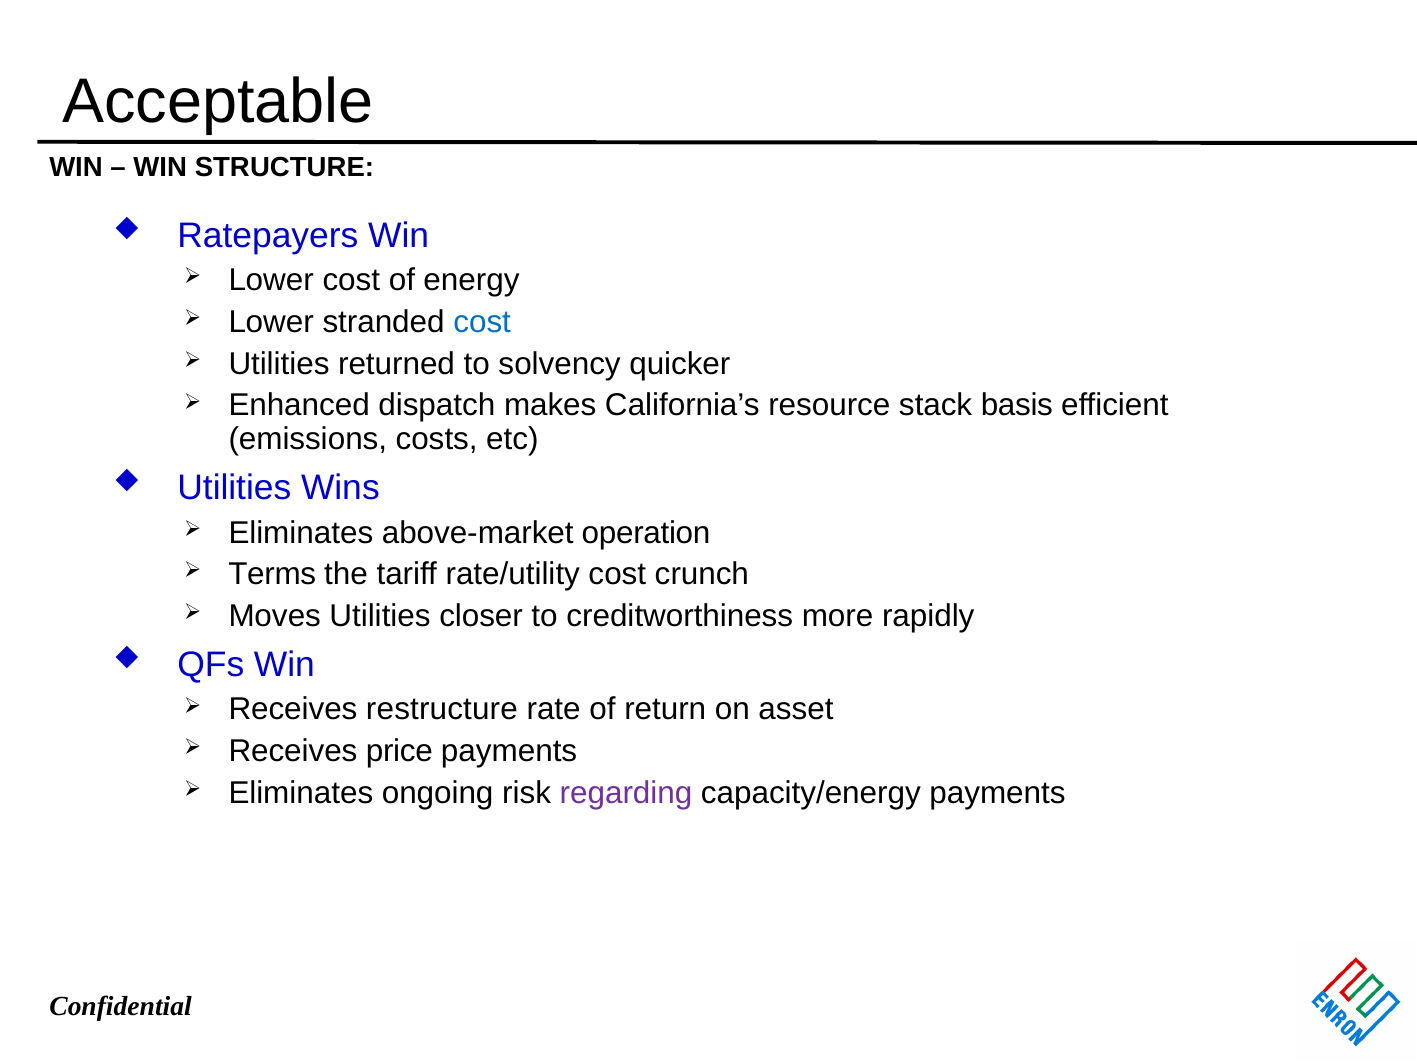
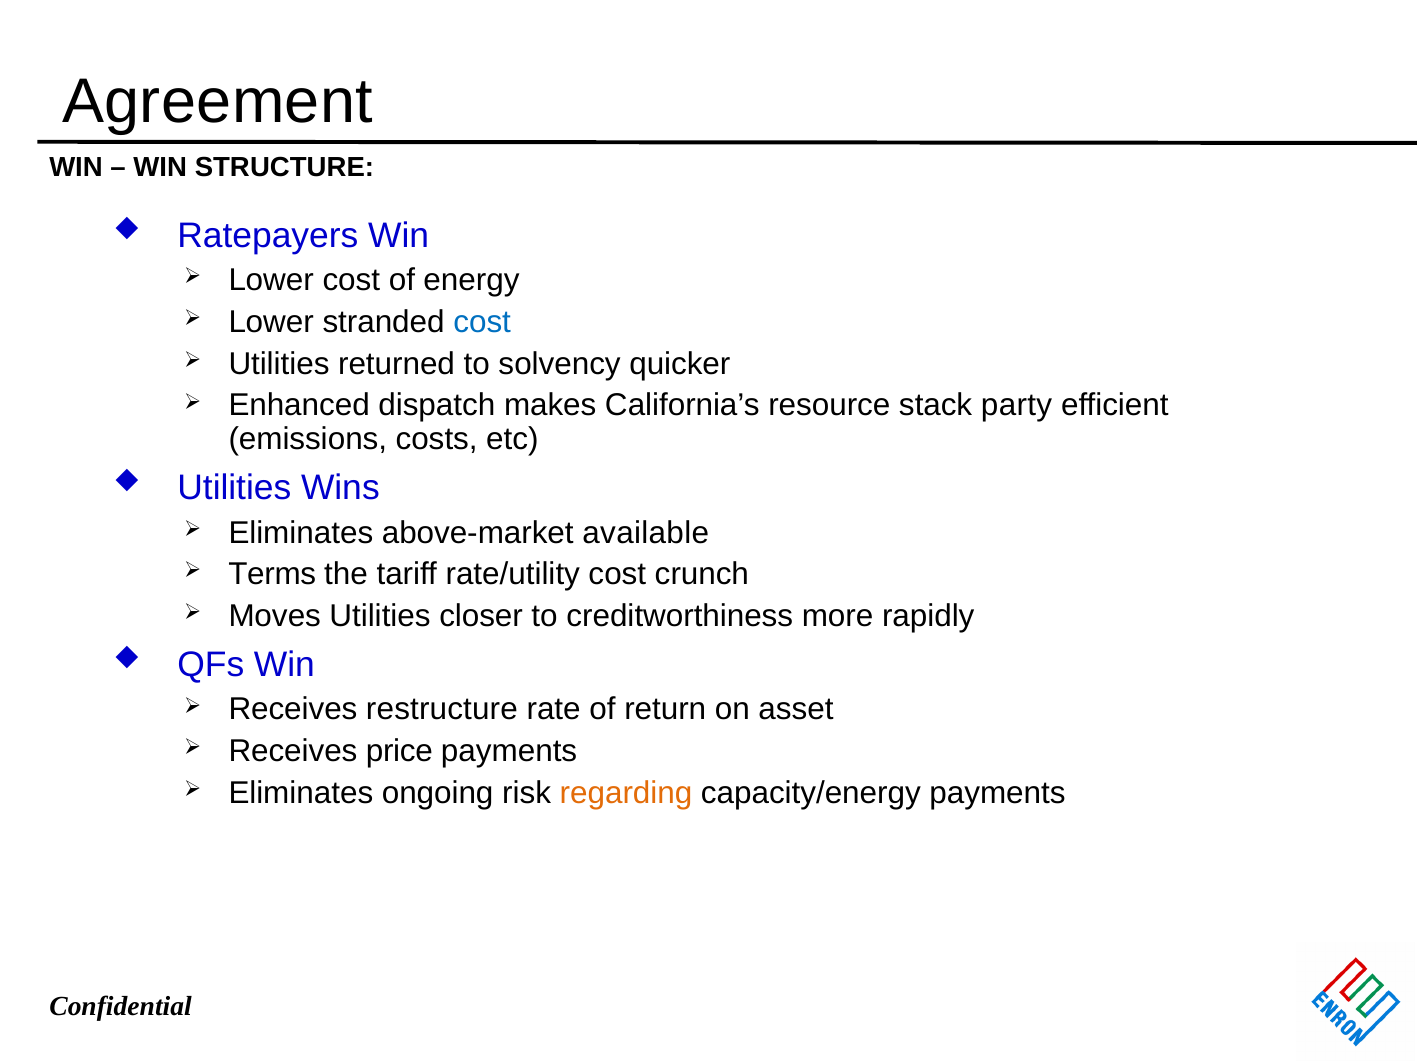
Acceptable: Acceptable -> Agreement (218, 102)
basis: basis -> party (1017, 406)
operation: operation -> available (646, 533)
regarding colour: purple -> orange (626, 793)
